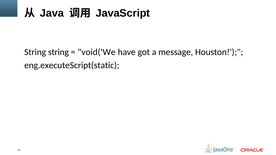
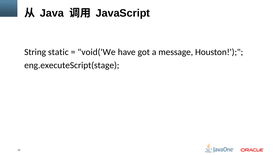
String string: string -> static (58, 52)
eng.executeScript(static: eng.executeScript(static -> eng.executeScript(stage (72, 65)
